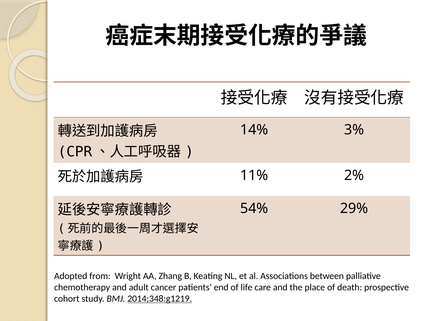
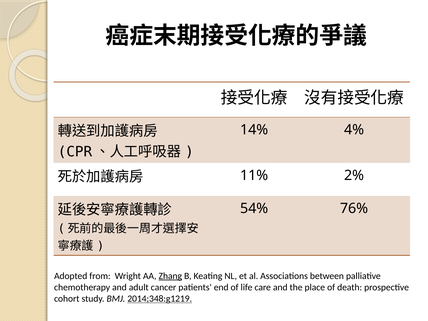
3%: 3% -> 4% (354, 130)
29%: 29% -> 76% (354, 209)
Zhang underline: none -> present (170, 276)
